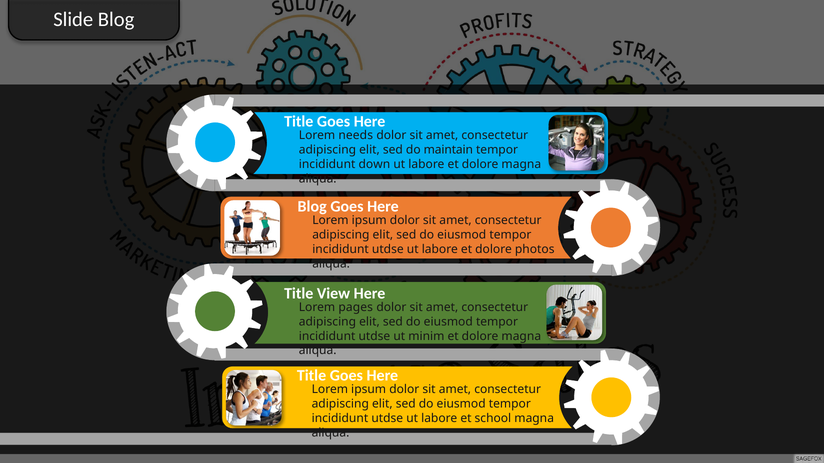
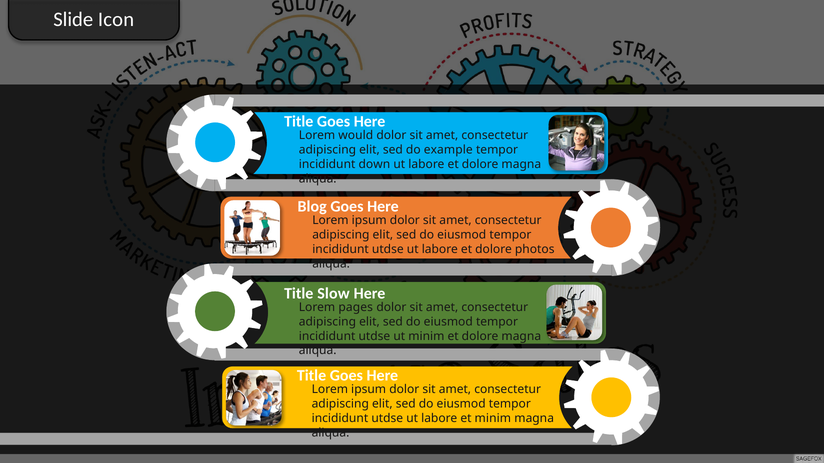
Slide Blog: Blog -> Icon (116, 19)
needs: needs -> would (356, 135)
maintain: maintain -> example (448, 150)
View: View -> Slow (333, 294)
et school: school -> minim (493, 419)
